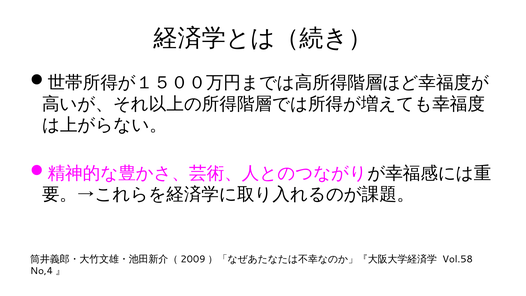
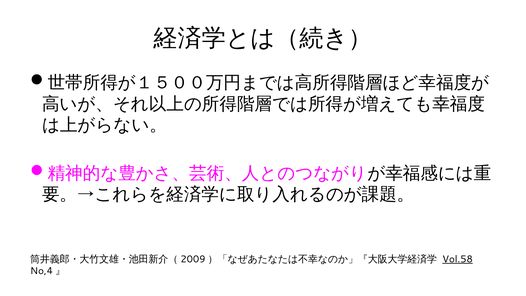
Vol.58 underline: none -> present (458, 259)
